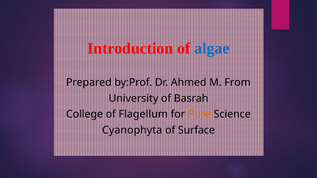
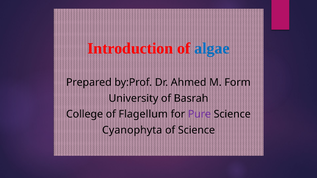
From: From -> Form (238, 82)
Pure colour: orange -> purple (199, 114)
of Surface: Surface -> Science (196, 130)
